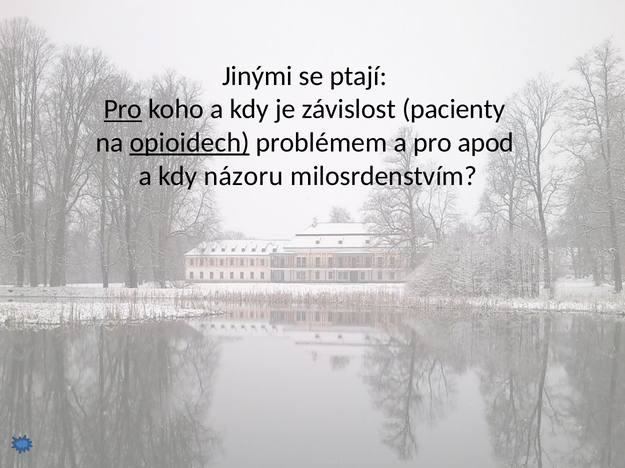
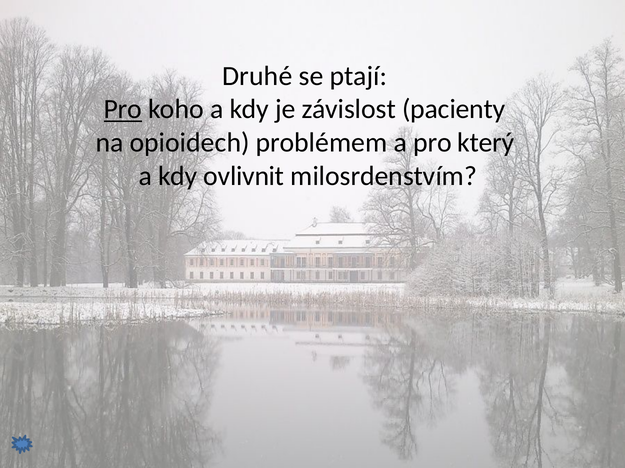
Jinými: Jinými -> Druhé (257, 76)
opioidech underline: present -> none (190, 143)
apod: apod -> který (486, 143)
názoru: názoru -> ovlivnit (244, 176)
